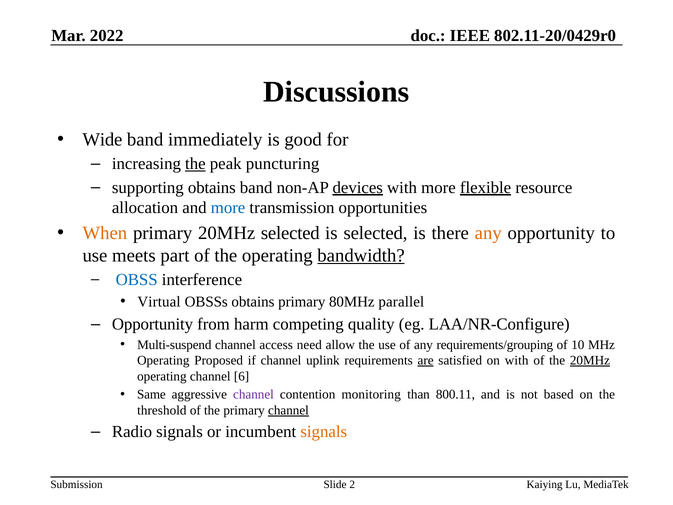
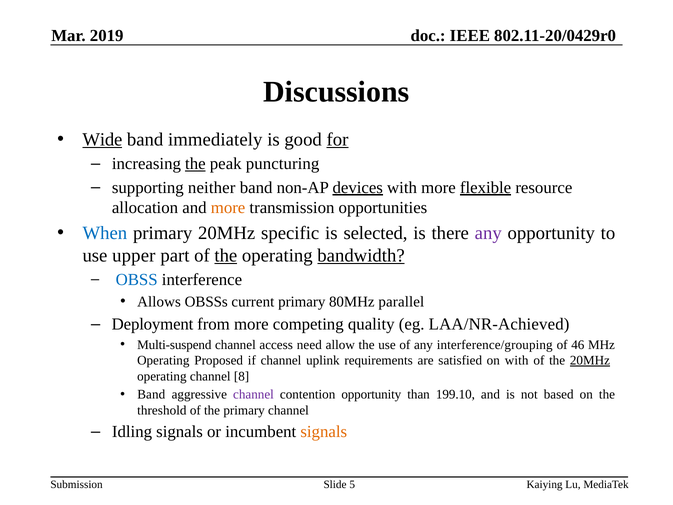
2022: 2022 -> 2019 (107, 36)
Wide underline: none -> present (102, 139)
for underline: none -> present (337, 139)
supporting obtains: obtains -> neither (212, 187)
more colour: blue -> orange (228, 208)
When colour: orange -> blue (105, 233)
20MHz selected: selected -> specific (290, 233)
any colour: orange -> purple (488, 233)
meets: meets -> upper (134, 255)
the underline: none -> present (226, 255)
Virtual: Virtual -> Allows (159, 302)
OBSSs obtains: obtains -> current (253, 302)
Opportunity: Opportunity -> Deployment (153, 324)
from harm: harm -> more (251, 324)
LAA/NR-Configure: LAA/NR-Configure -> LAA/NR-Achieved (499, 324)
requirements/grouping: requirements/grouping -> interference/grouping (495, 345)
10: 10 -> 46 (578, 345)
are underline: present -> none (426, 360)
6: 6 -> 8 (242, 376)
Same: Same -> Band (151, 394)
contention monitoring: monitoring -> opportunity (371, 394)
800.11: 800.11 -> 199.10 (455, 394)
channel underline: present -> none (288, 410)
Radio: Radio -> Idling (132, 432)
2: 2 -> 5 (352, 484)
